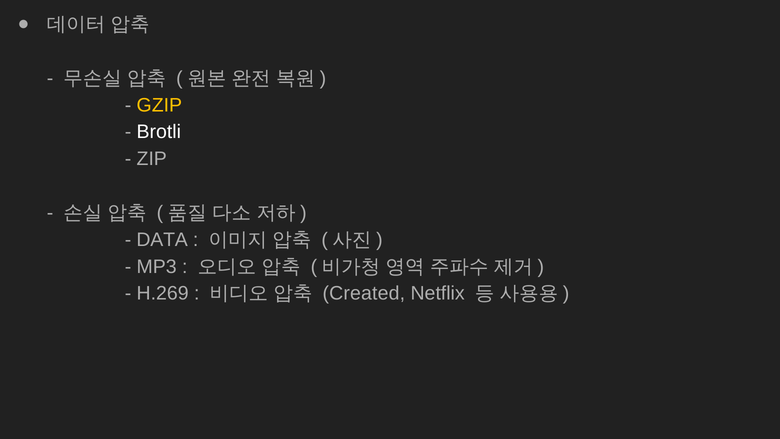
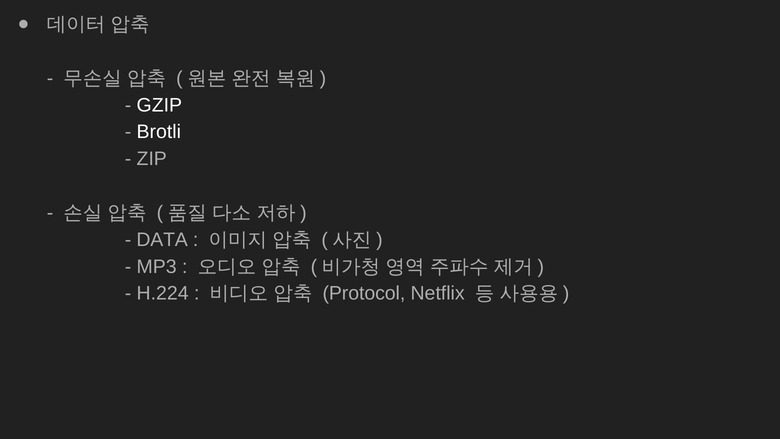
GZIP colour: yellow -> white (159, 105)
H.269: H.269 -> H.224 (163, 293)
Created: Created -> Protocol (364, 293)
